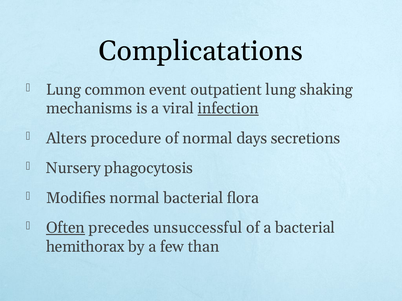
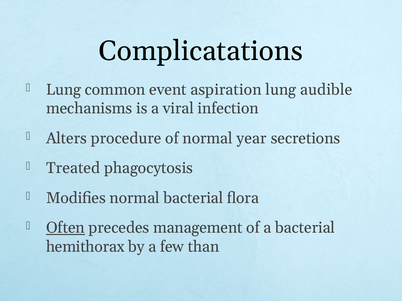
outpatient: outpatient -> aspiration (226, 90)
shaking: shaking -> audible (326, 90)
infection underline: present -> none (228, 109)
days: days -> year (252, 139)
Nursery: Nursery -> Treated (73, 168)
unsuccessful: unsuccessful -> management (198, 228)
